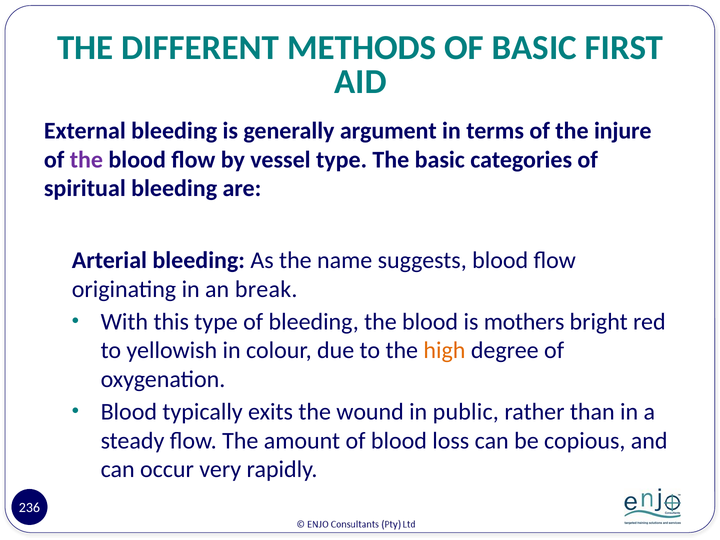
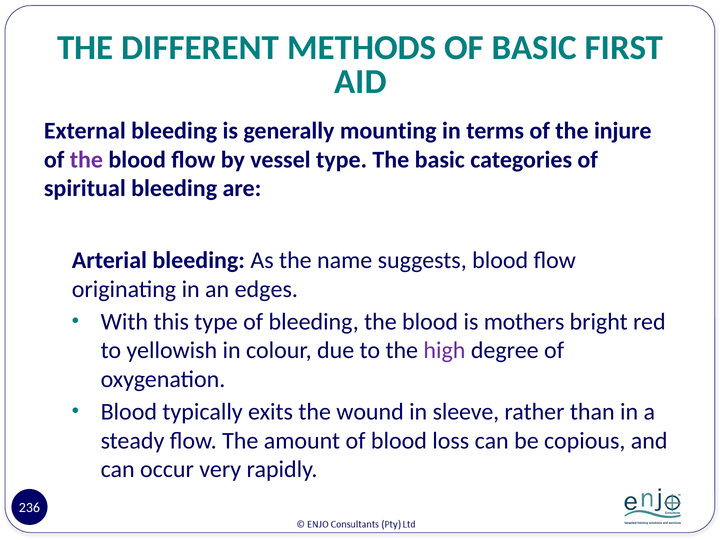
argument: argument -> mounting (388, 131)
break: break -> edges (266, 289)
high colour: orange -> purple (444, 351)
public: public -> sleeve (466, 412)
